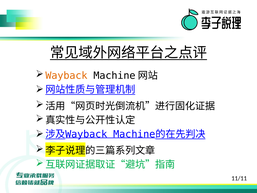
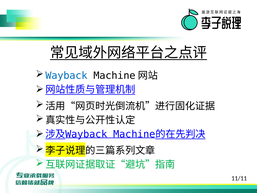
Wayback colour: orange -> blue (66, 76)
